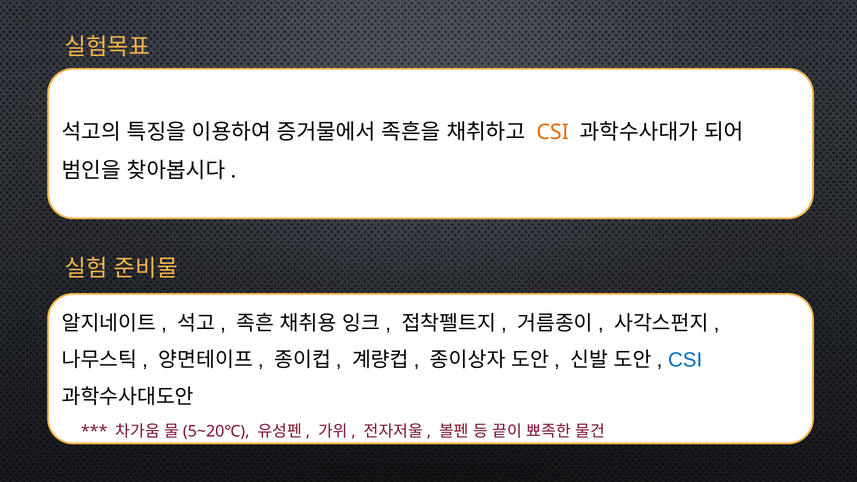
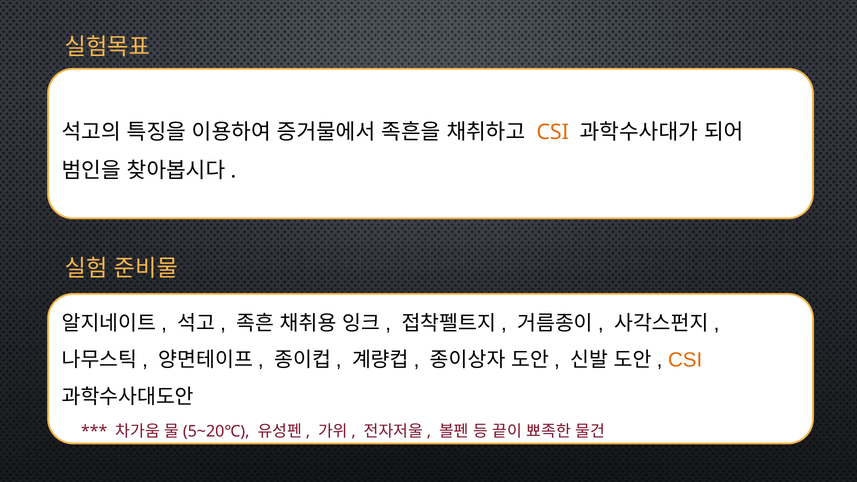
CSI colour: blue -> orange (685, 360)
